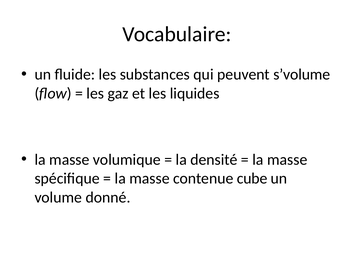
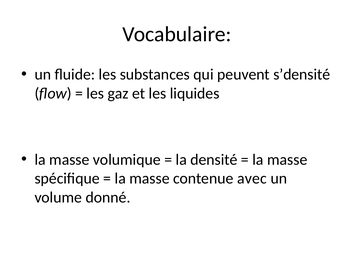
s’volume: s’volume -> s’densité (302, 74)
cube: cube -> avec (252, 178)
